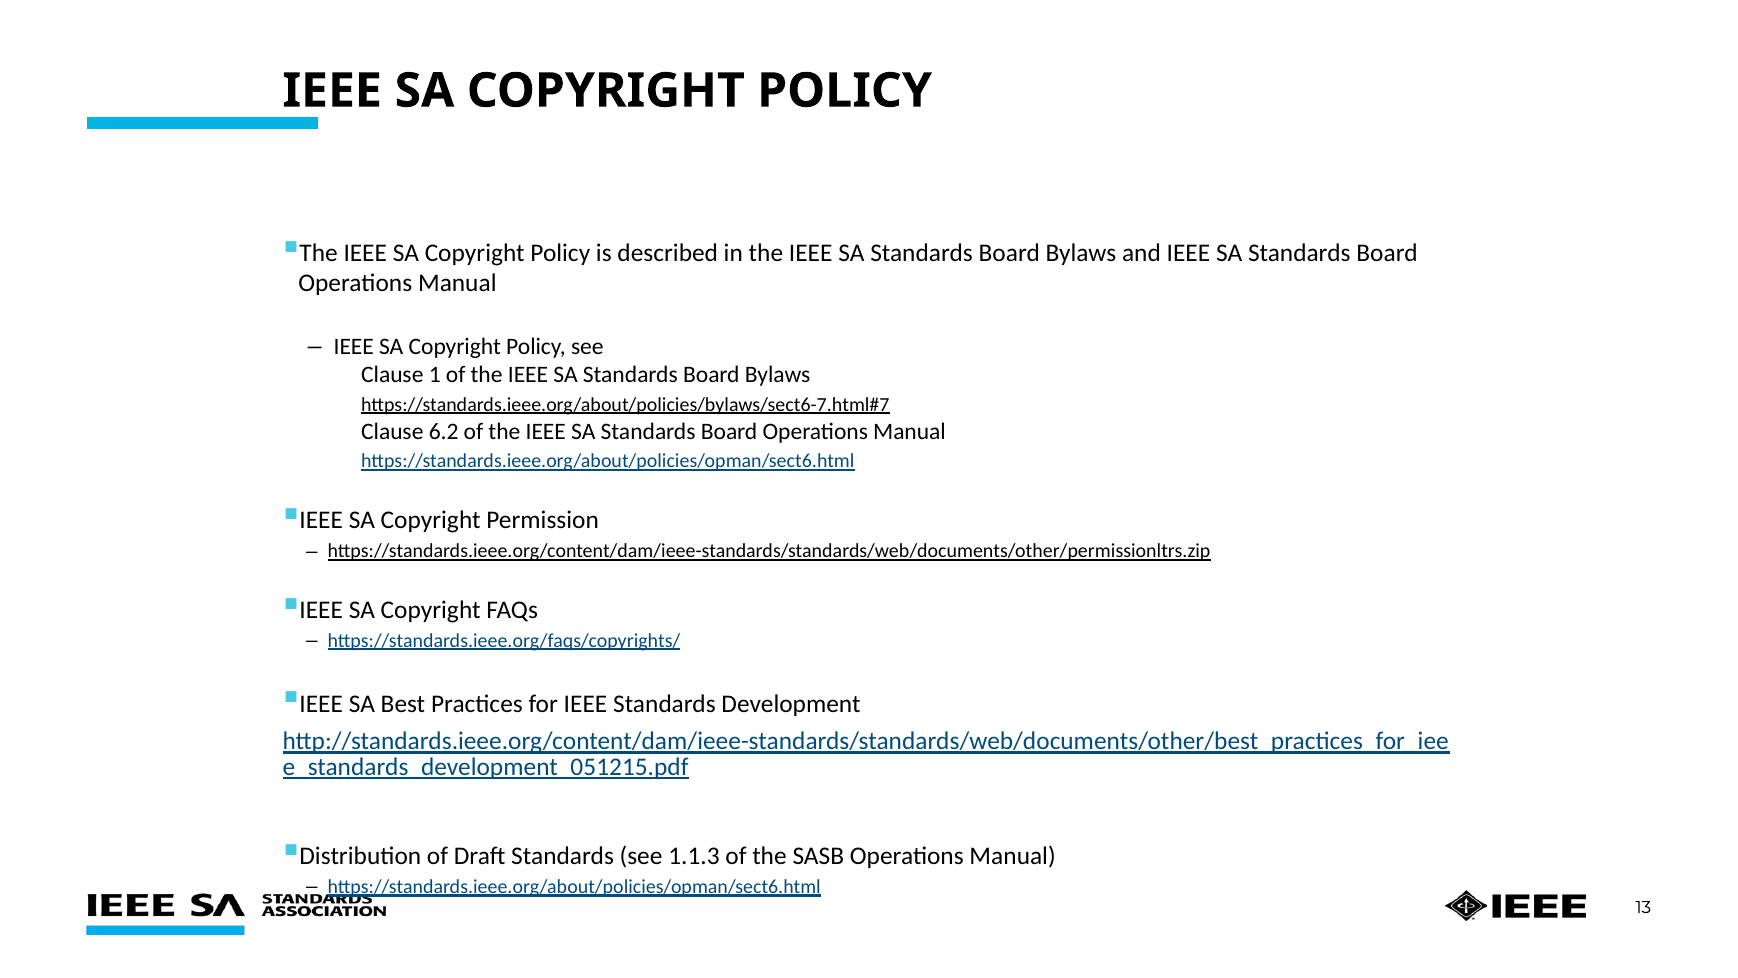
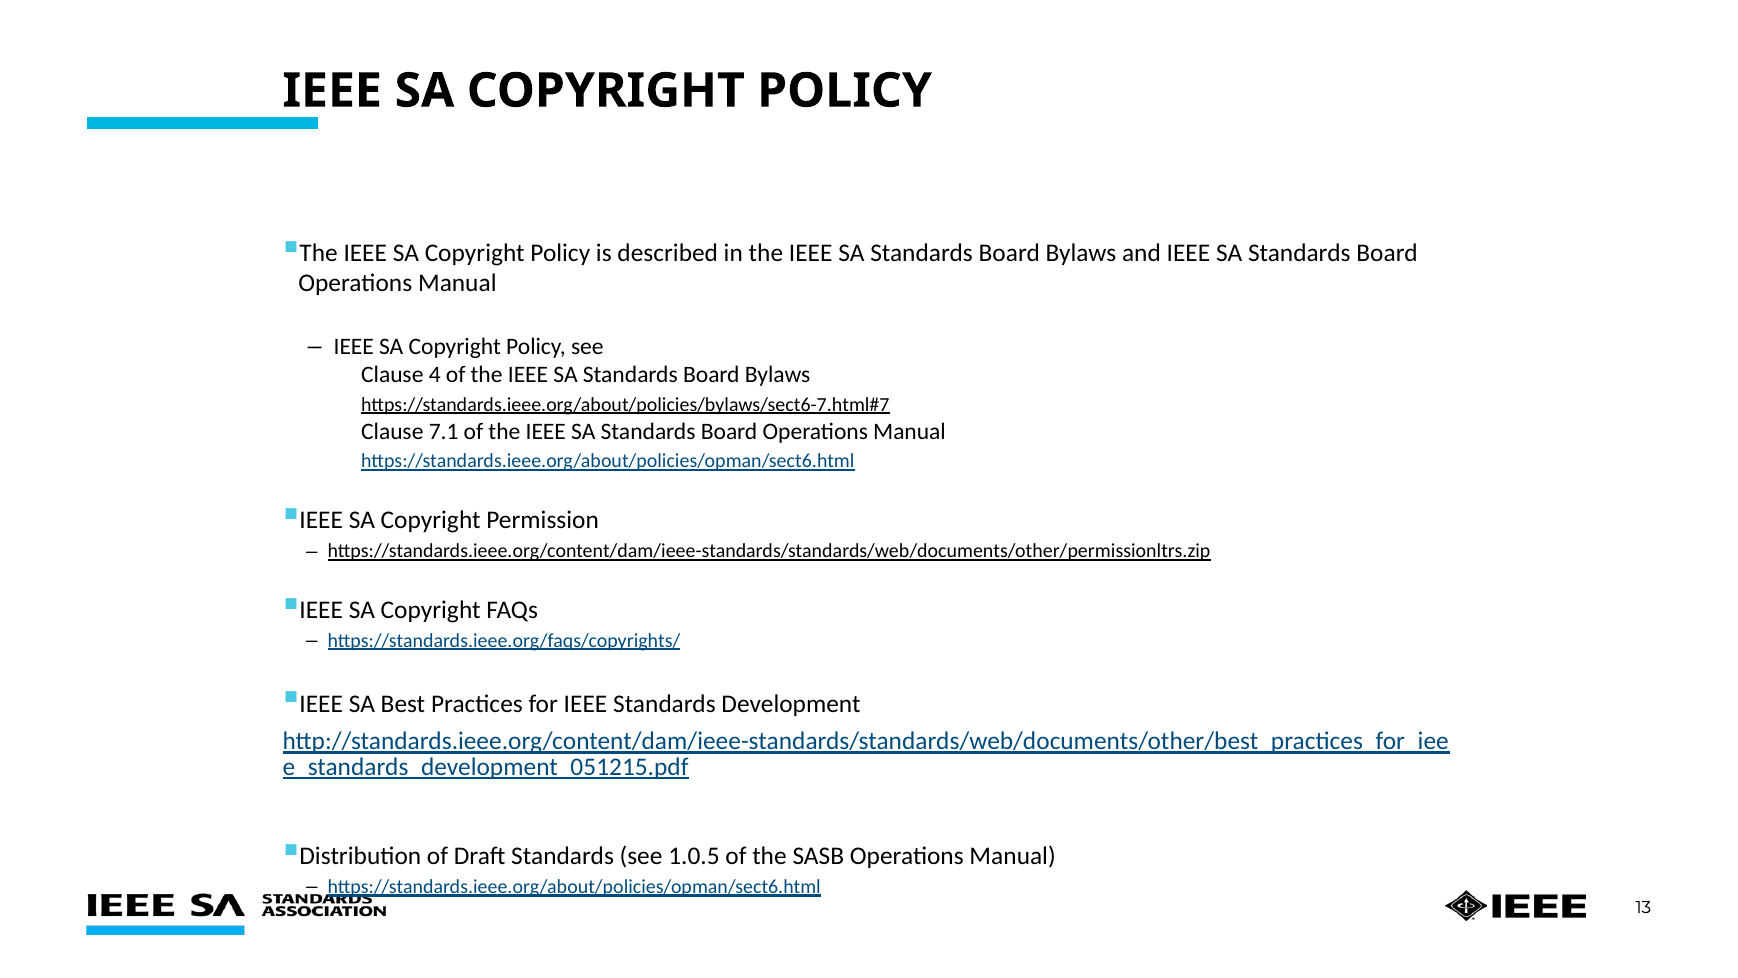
1: 1 -> 4 (435, 375)
6.2: 6.2 -> 7.1 (444, 432)
1.1.3: 1.1.3 -> 1.0.5 (694, 856)
